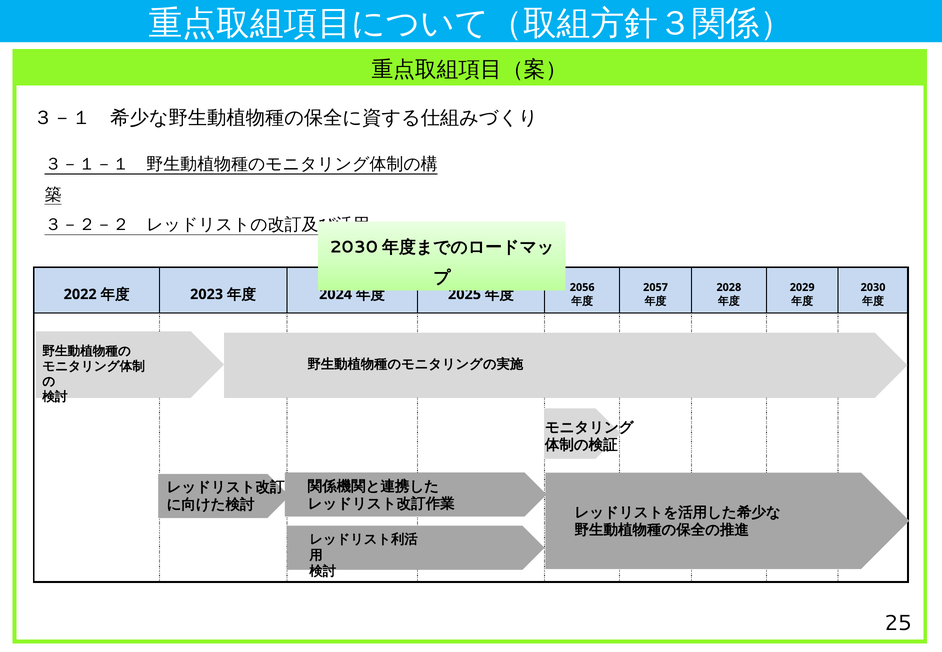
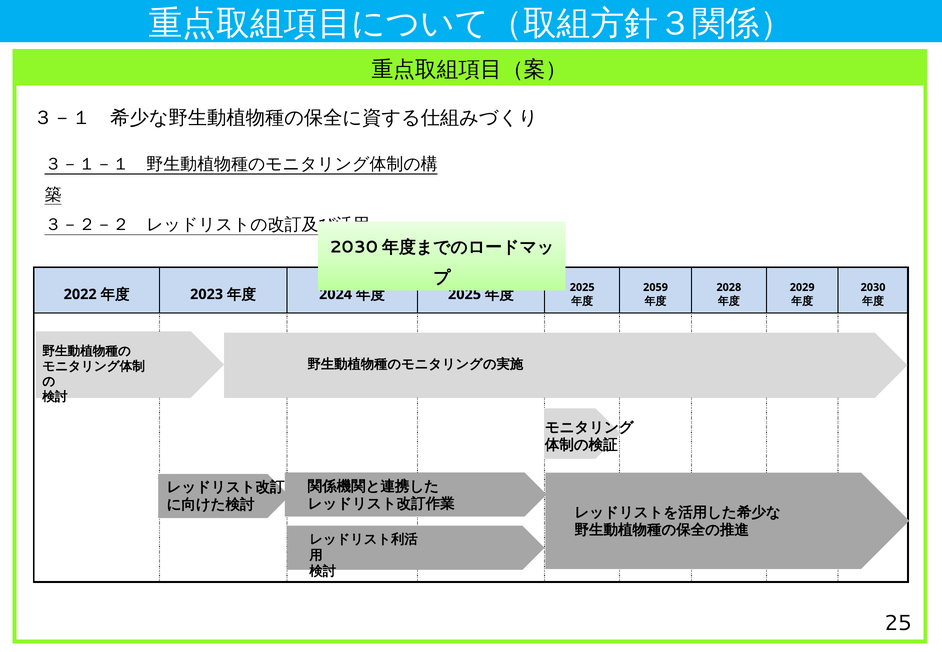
2057: 2057 -> 2059 (656, 287)
2056: 2056 -> 2025 (582, 287)
